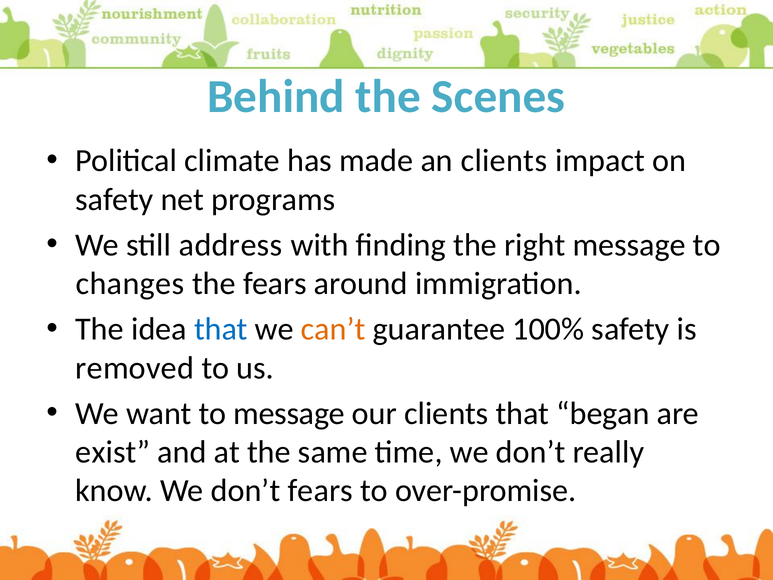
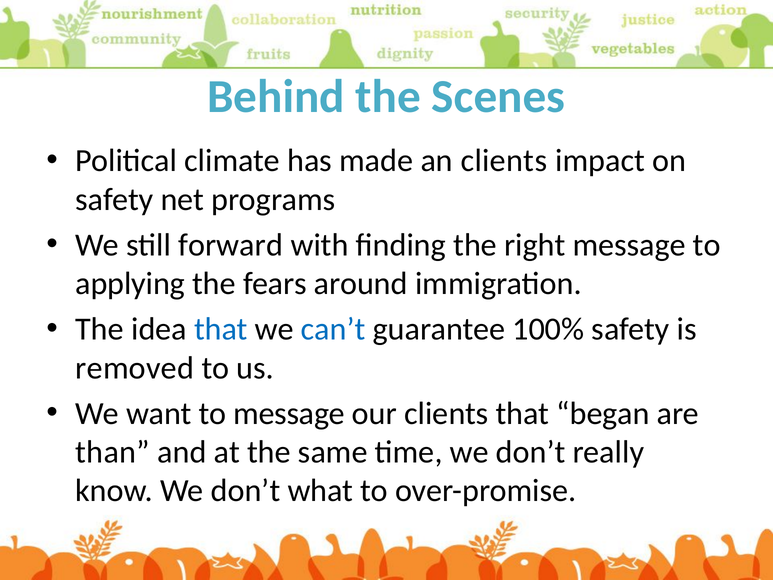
address: address -> forward (231, 245)
changes: changes -> applying (130, 284)
can’t colour: orange -> blue (333, 329)
exist: exist -> than (113, 452)
don’t fears: fears -> what (320, 491)
